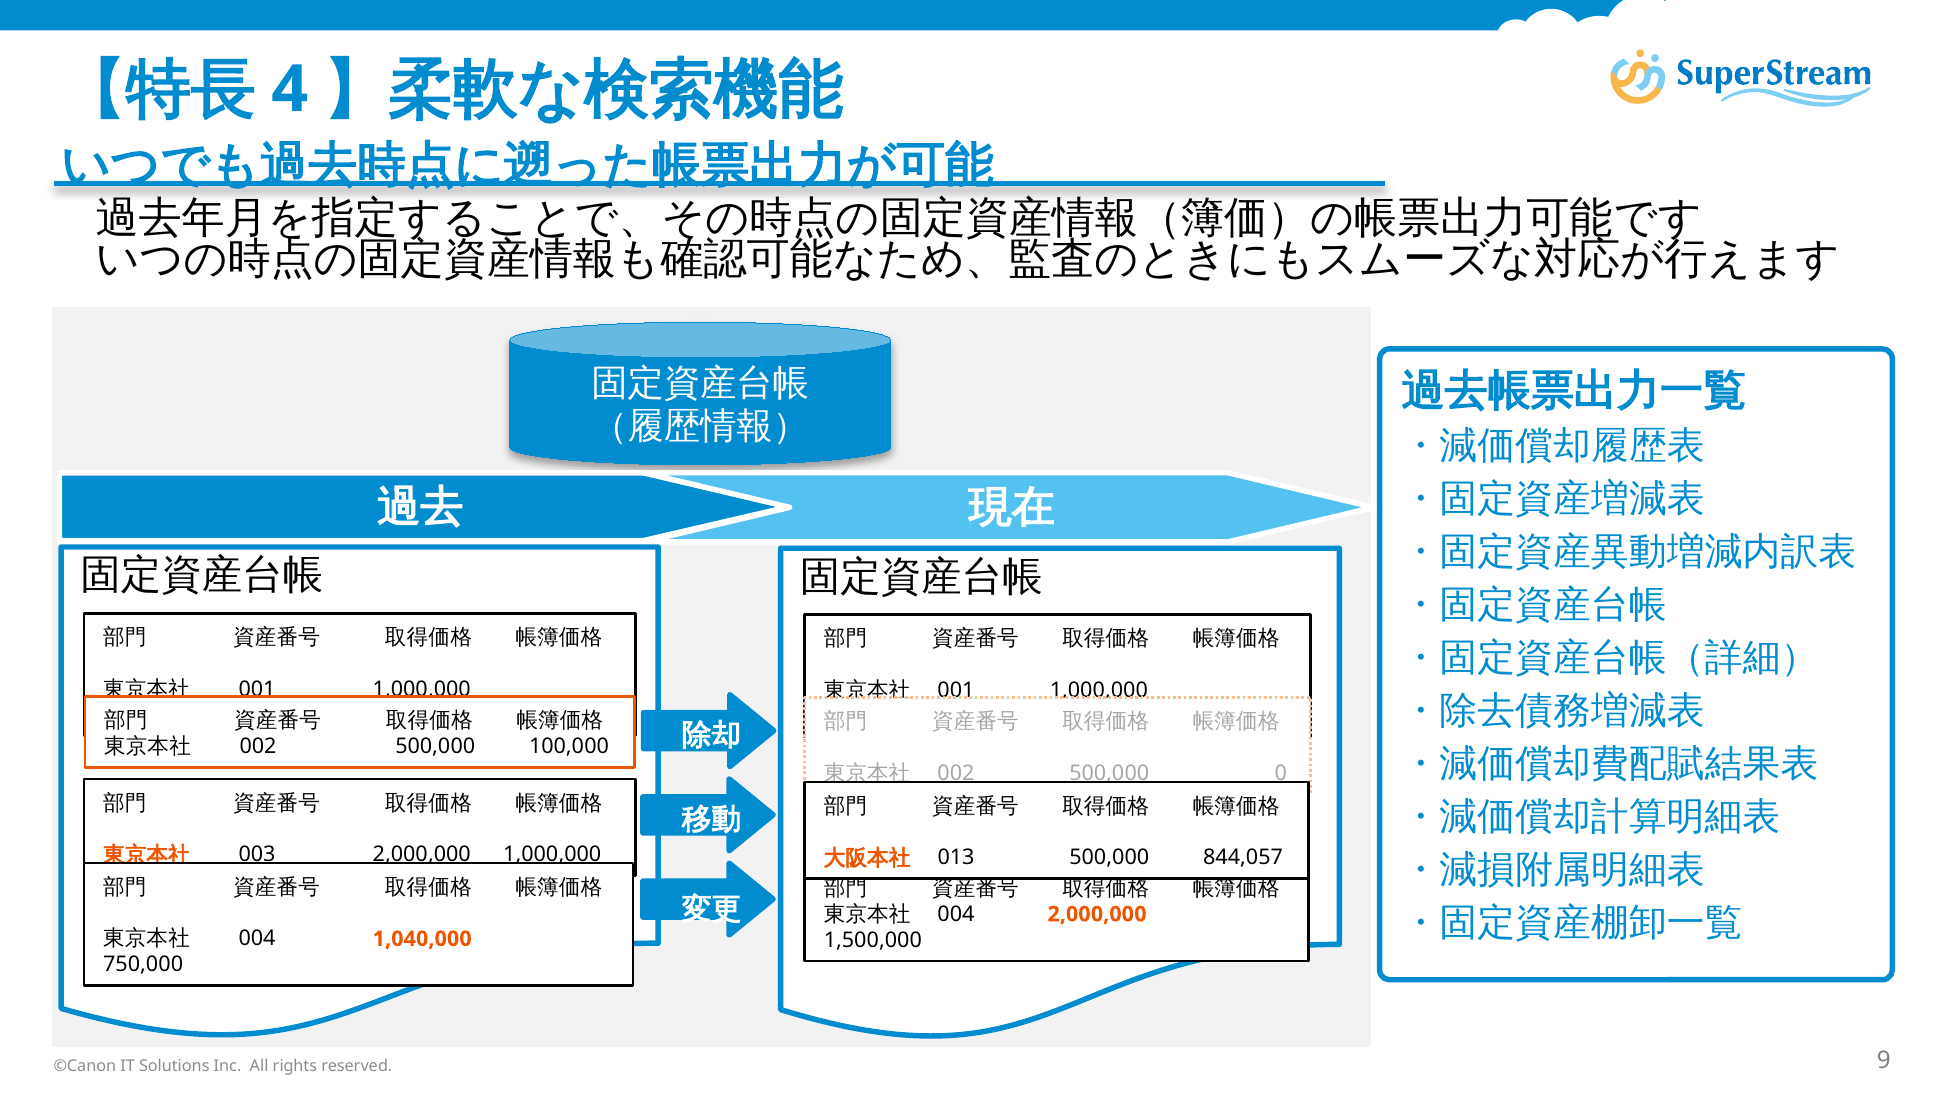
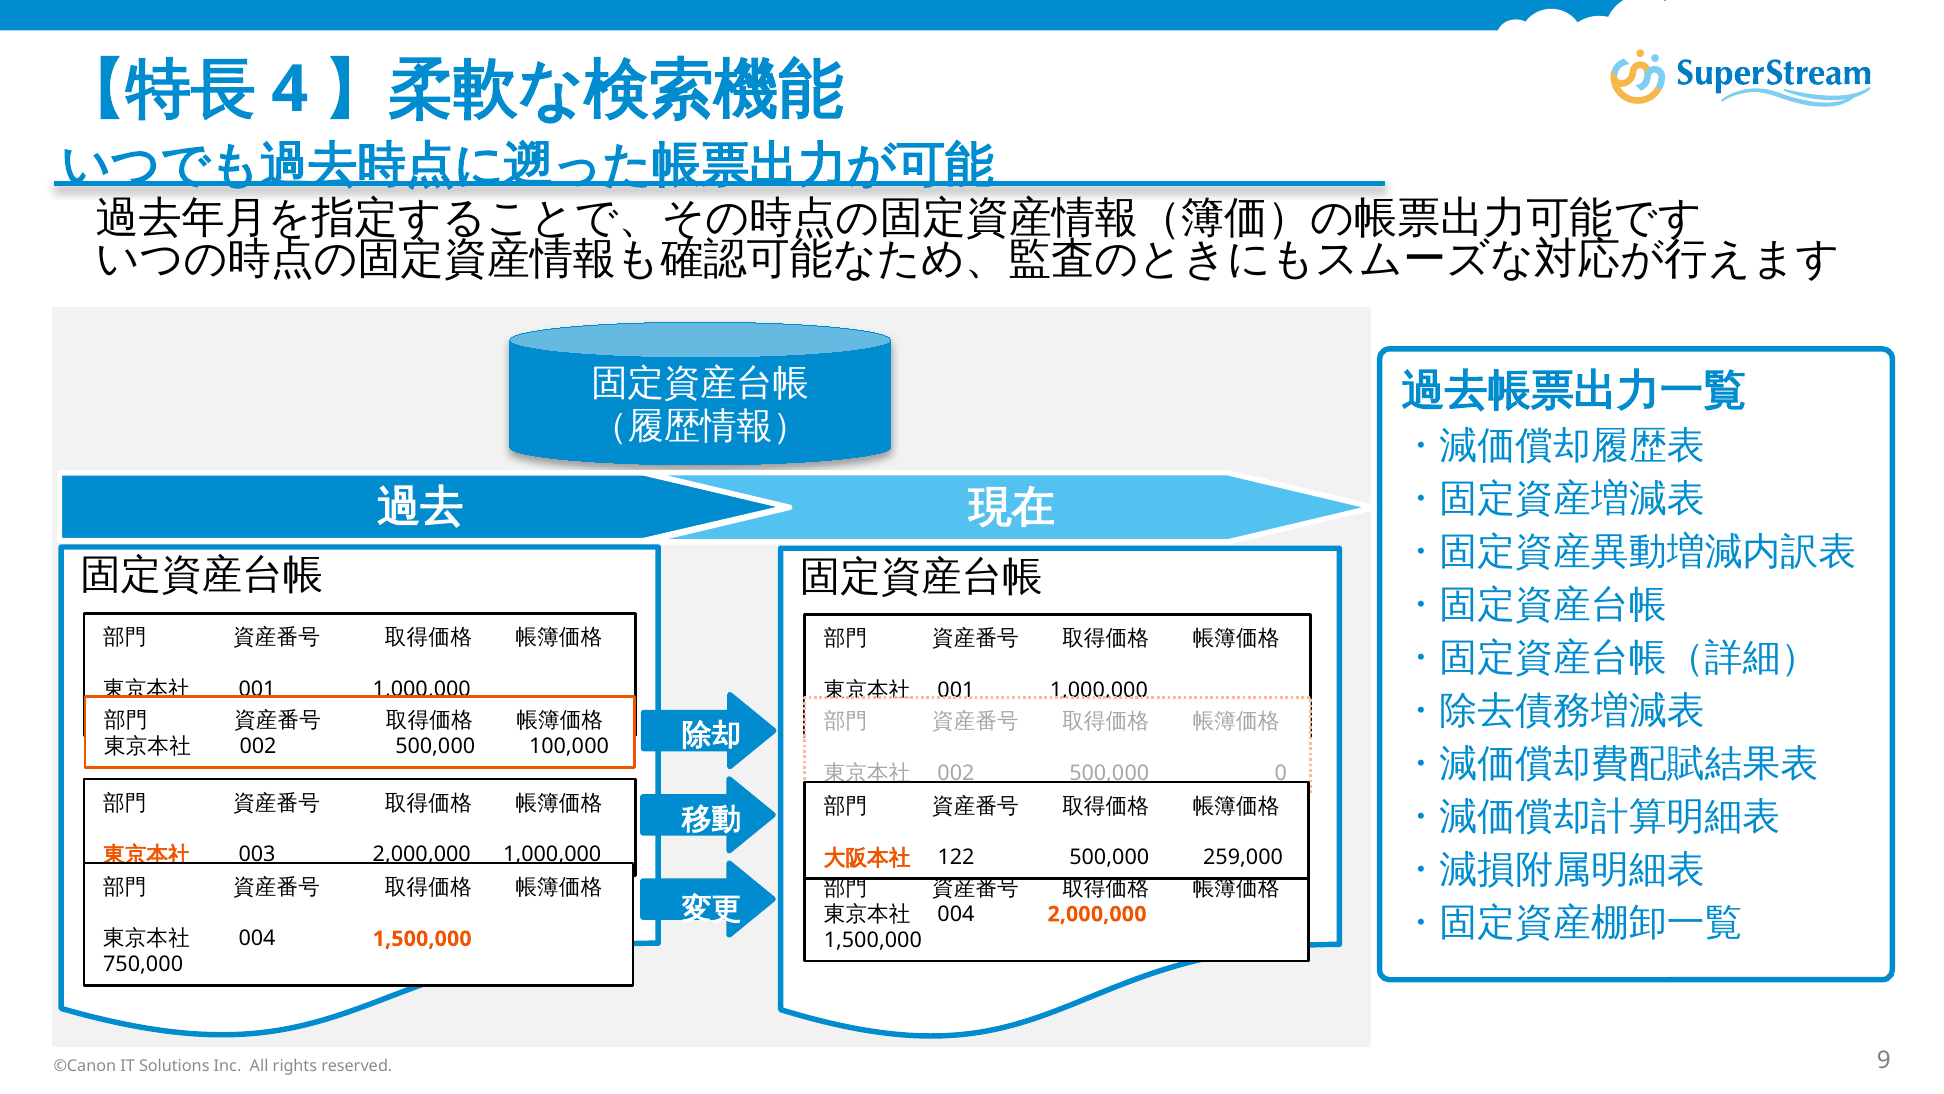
013: 013 -> 122 (956, 857)
844,057: 844,057 -> 259,000 (1243, 857)
004 1,040,000: 1,040,000 -> 1,500,000 (422, 938)
